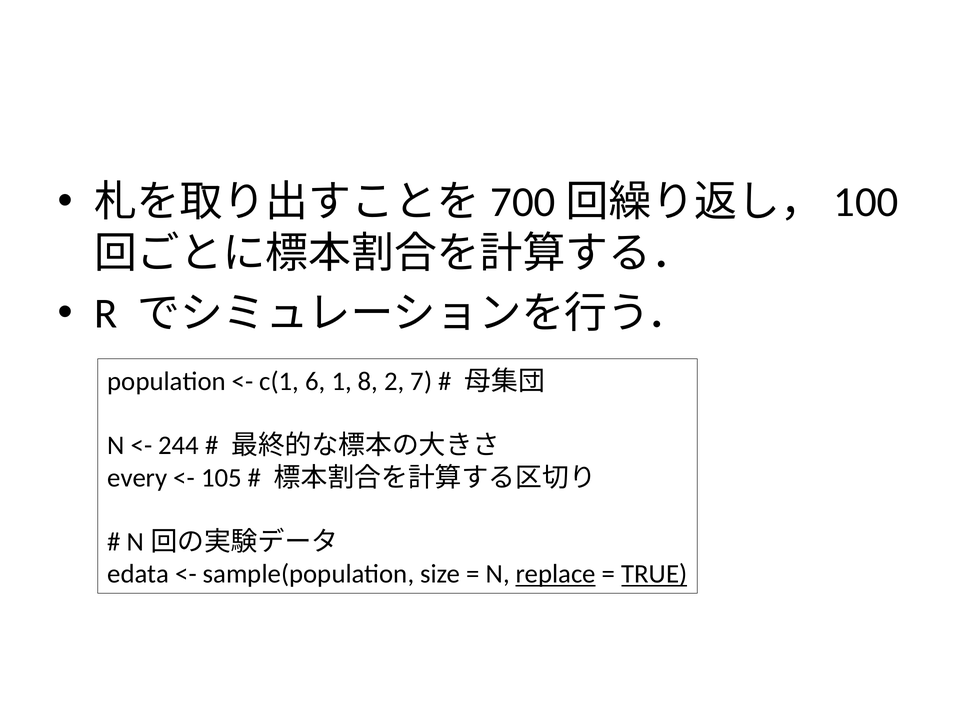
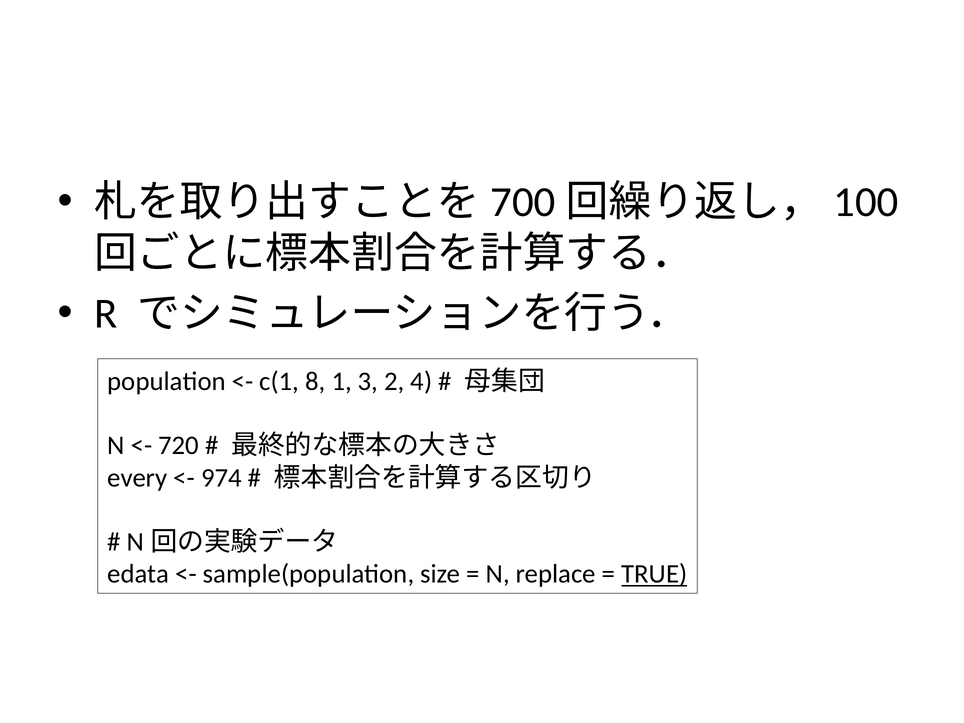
6: 6 -> 8 (315, 381)
8: 8 -> 3 (368, 381)
7: 7 -> 4 (421, 381)
244: 244 -> 720 (179, 446)
105: 105 -> 974 (221, 478)
replace underline: present -> none (556, 574)
